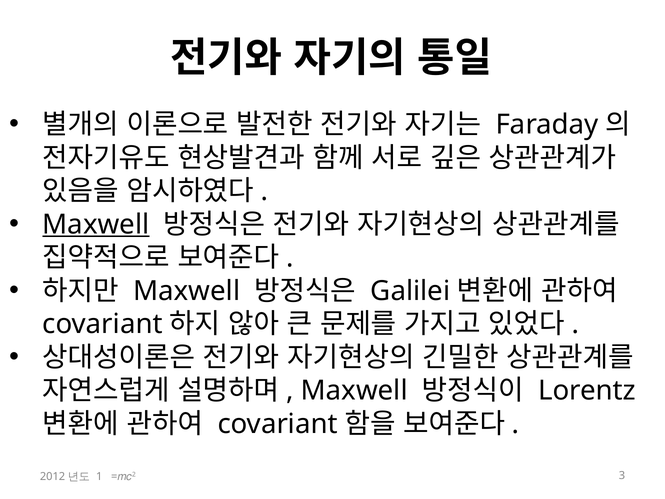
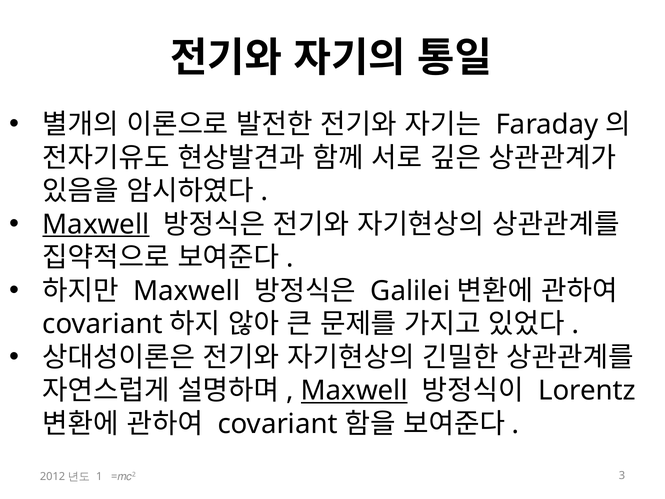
Maxwell underline: none -> present (354, 391)
